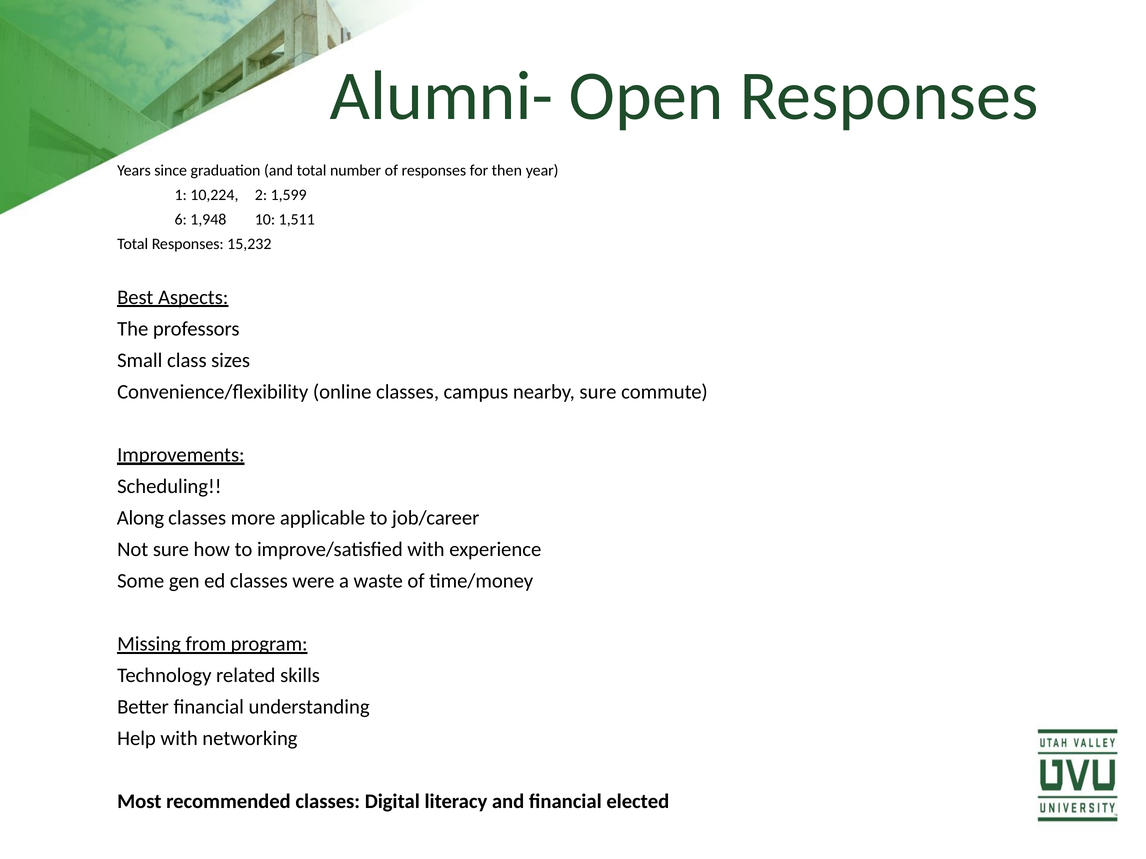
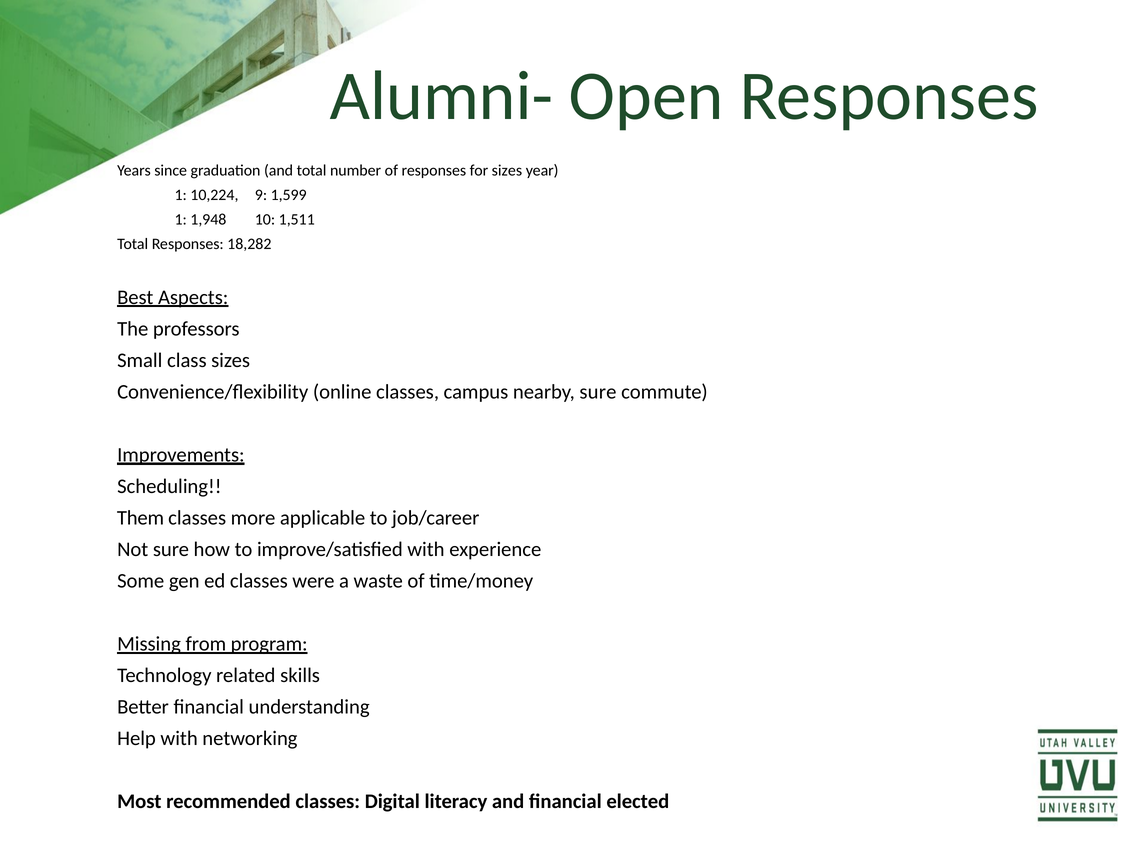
for then: then -> sizes (507, 171)
2: 2 -> 9 (261, 195)
6: 6 -> 1 (181, 220)
15,232: 15,232 -> 18,282 (249, 244)
Along: Along -> Them (141, 518)
